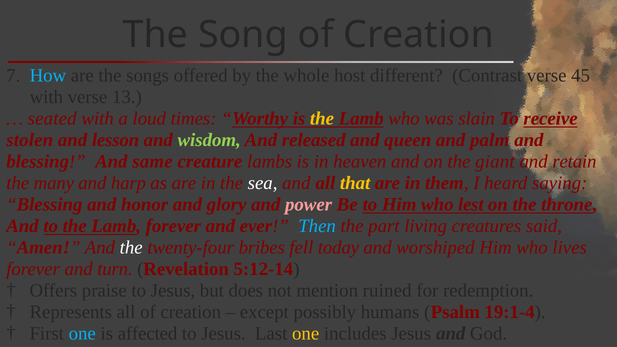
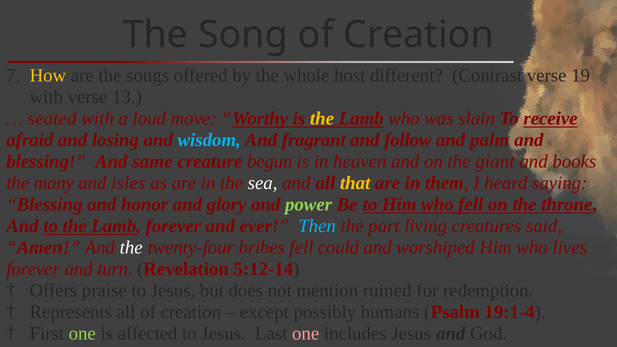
How colour: light blue -> yellow (48, 76)
45: 45 -> 19 (581, 76)
times: times -> move (194, 119)
stolen: stolen -> afraid (30, 140)
lesson: lesson -> losing (115, 140)
wisdom colour: light green -> light blue (209, 140)
released: released -> fragrant (314, 140)
queen: queen -> follow (408, 140)
lambs: lambs -> begun (270, 162)
retain: retain -> books (574, 162)
harp: harp -> isles (128, 183)
power colour: pink -> light green (309, 205)
who lest: lest -> fell (471, 205)
today: today -> could (338, 248)
one colour: light blue -> light green (82, 333)
one colour: yellow -> pink (306, 333)
